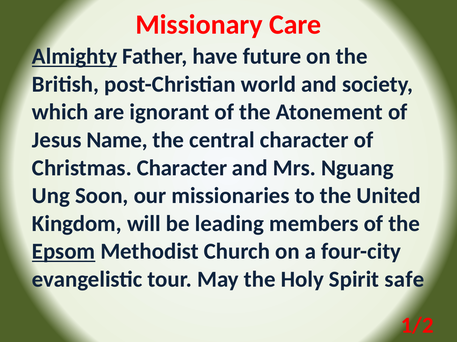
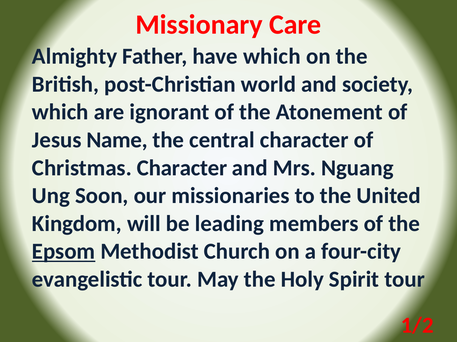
Almighty underline: present -> none (75, 57)
have future: future -> which (272, 57)
Spirit safe: safe -> tour (405, 280)
